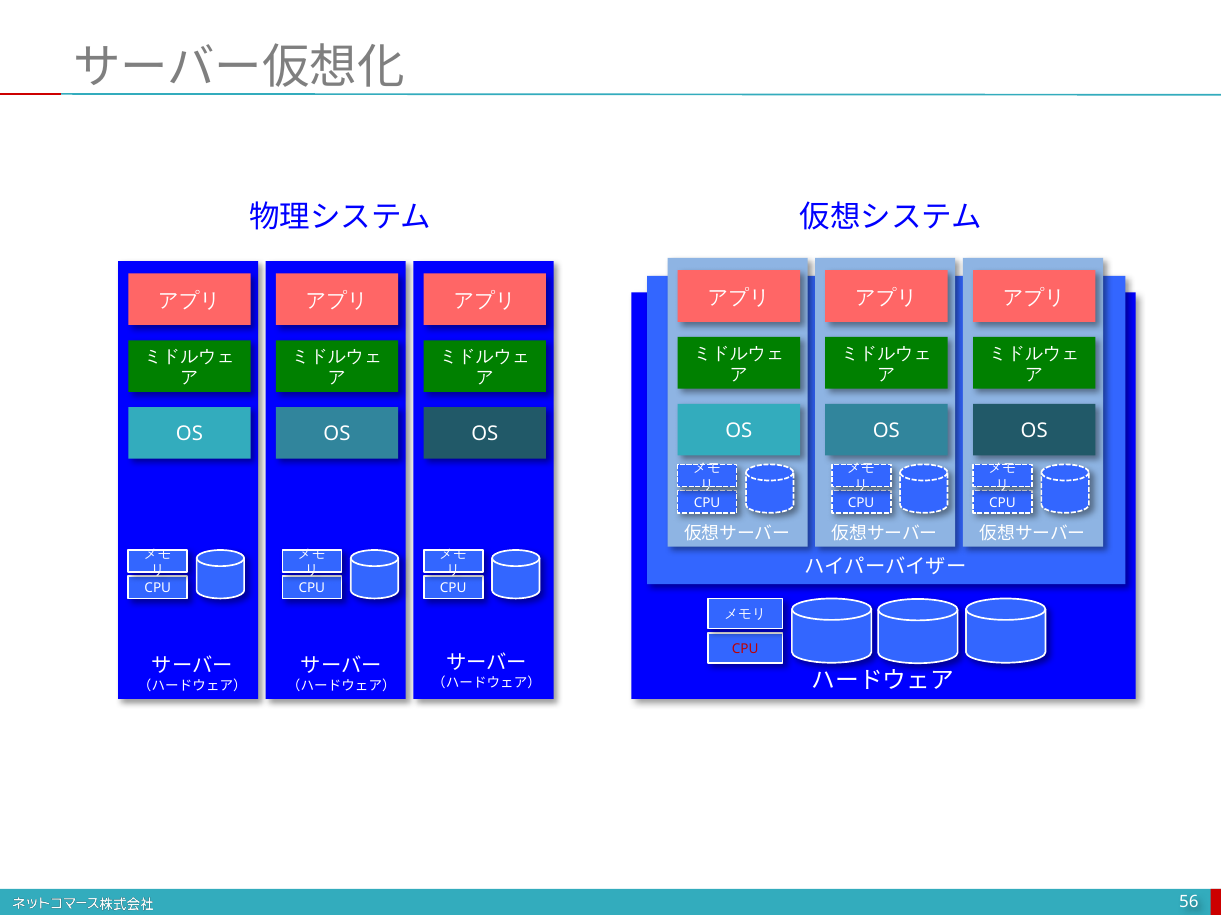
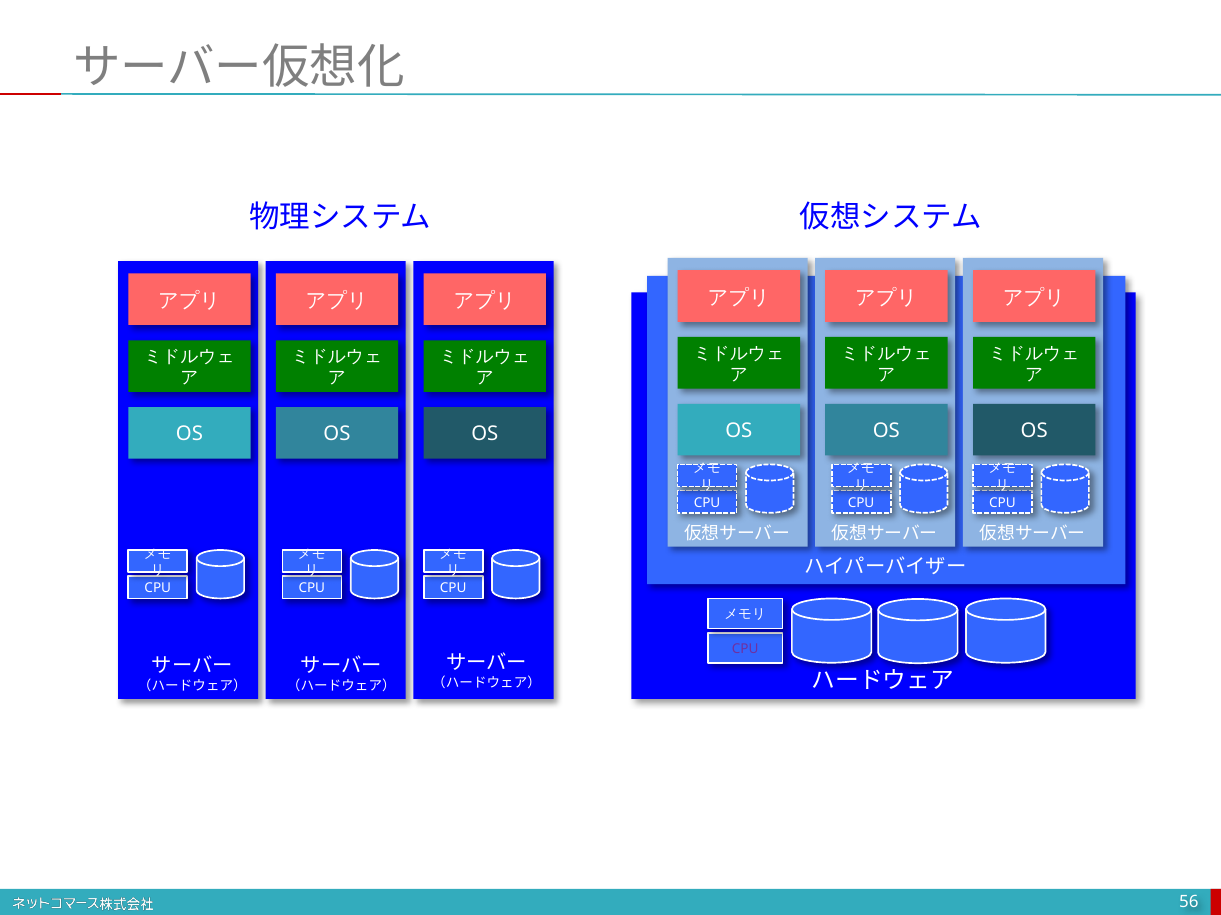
CPU colour: red -> purple (745, 649)
